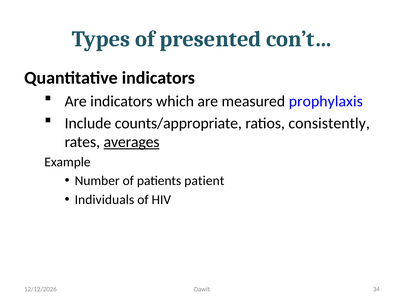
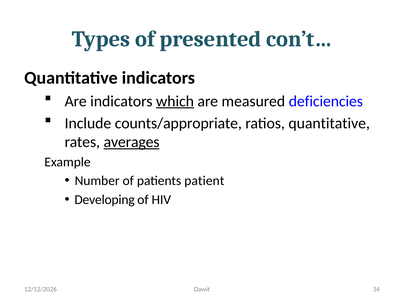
which underline: none -> present (175, 101)
prophylaxis: prophylaxis -> deficiencies (326, 101)
ratios consistently: consistently -> quantitative (329, 123)
Individuals: Individuals -> Developing (105, 200)
